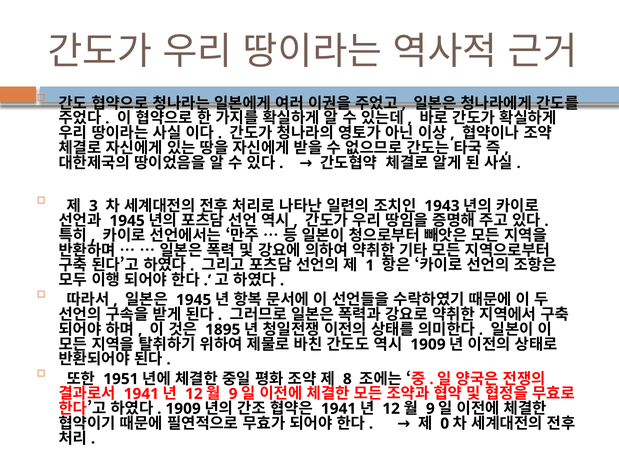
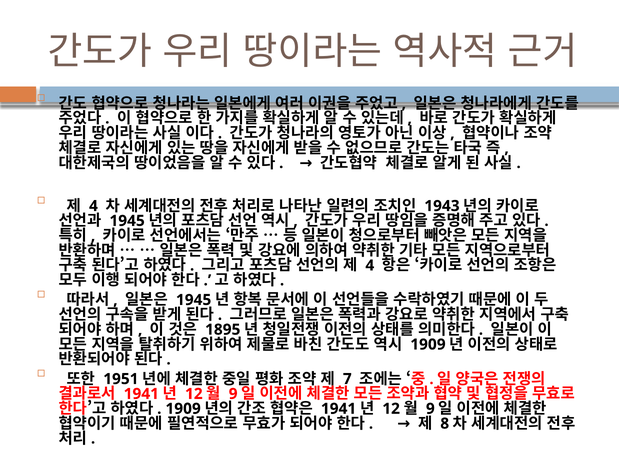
3: 3 -> 4 (93, 206)
1: 1 -> 4 (370, 266)
8: 8 -> 7 (347, 379)
0: 0 -> 8 (445, 424)
